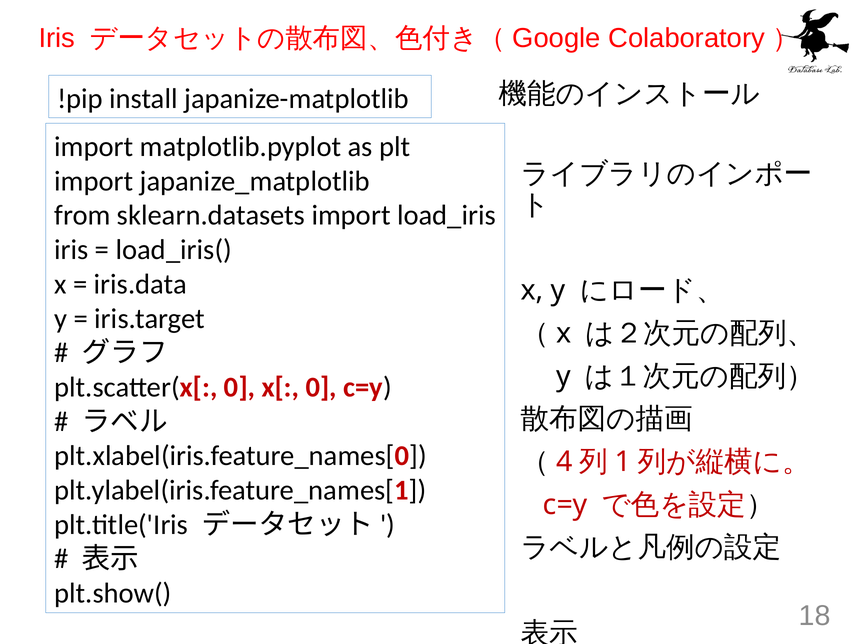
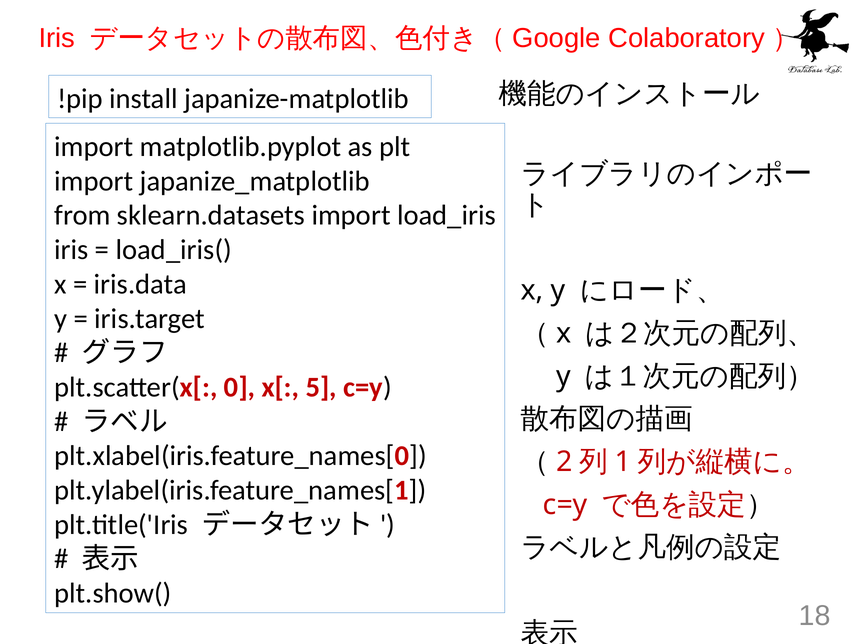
x[ 0: 0 -> 5 (321, 387)
4: 4 -> 2 (564, 461)
